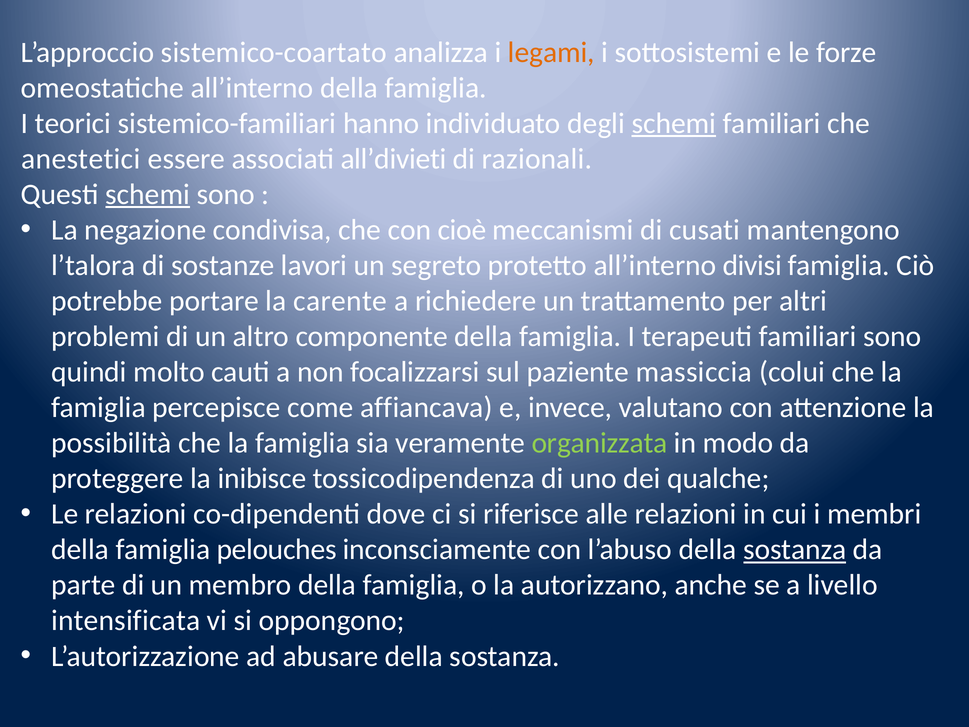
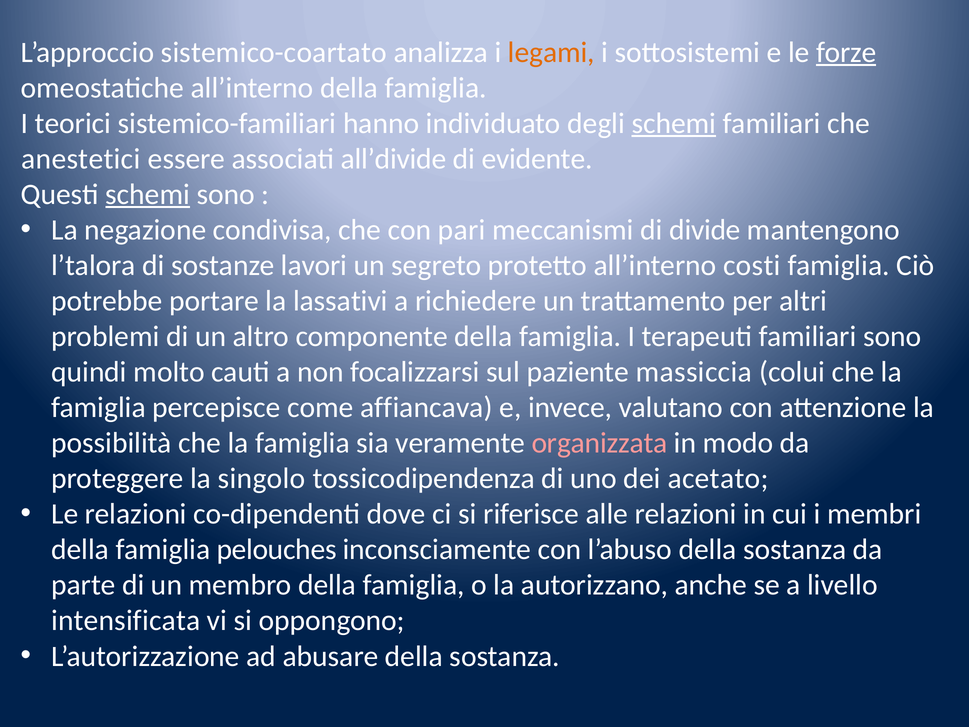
forze underline: none -> present (846, 52)
all’divieti: all’divieti -> all’divide (394, 159)
razionali: razionali -> evidente (537, 159)
cioè: cioè -> pari (462, 230)
cusati: cusati -> divide (705, 230)
divisi: divisi -> costi (752, 265)
carente: carente -> lassativi (340, 301)
organizzata colour: light green -> pink (600, 443)
inibisce: inibisce -> singolo (262, 478)
qualche: qualche -> acetato (718, 478)
sostanza underline: present -> none (795, 549)
